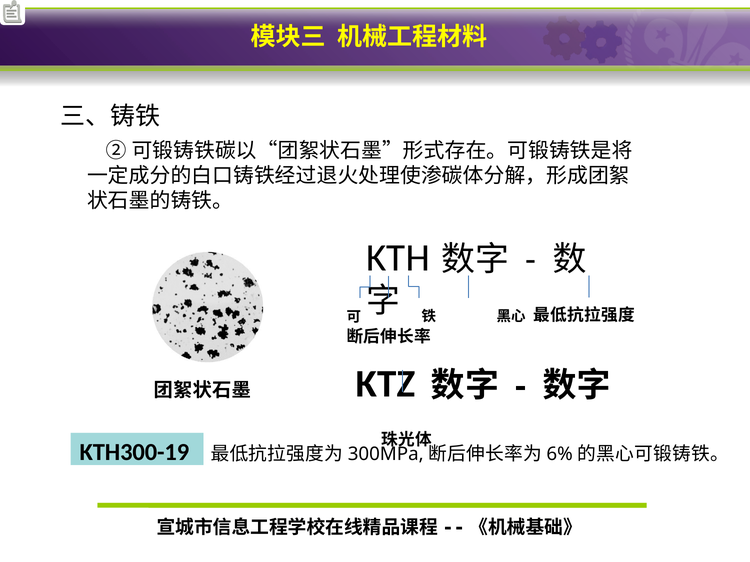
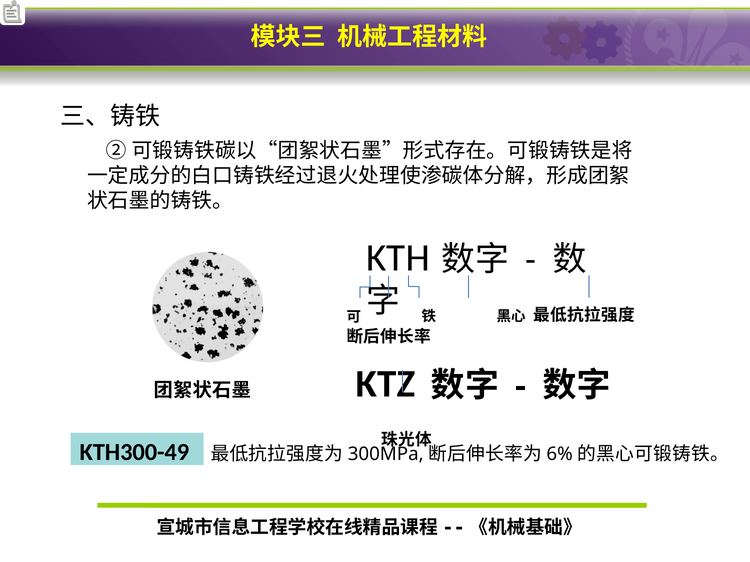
KTH300-19: KTH300-19 -> KTH300-49 (134, 452)
